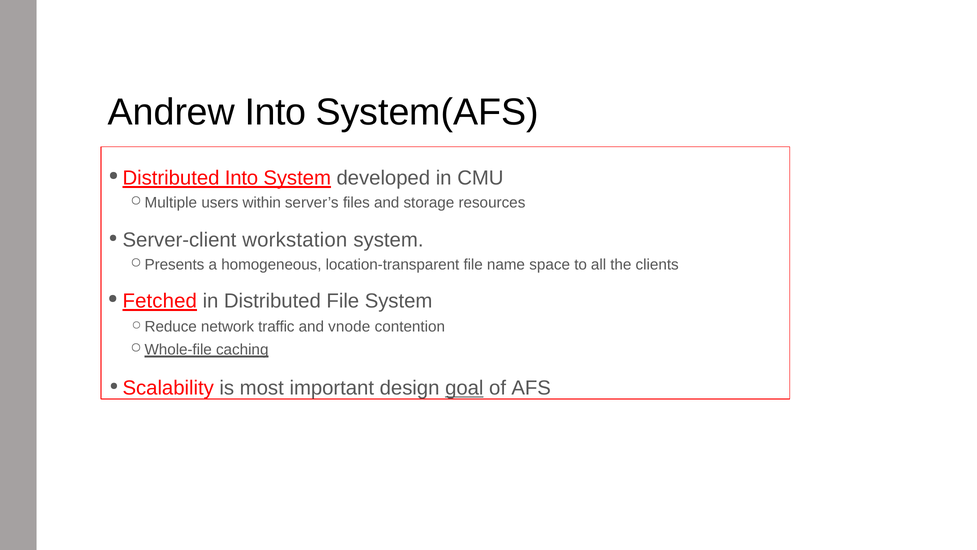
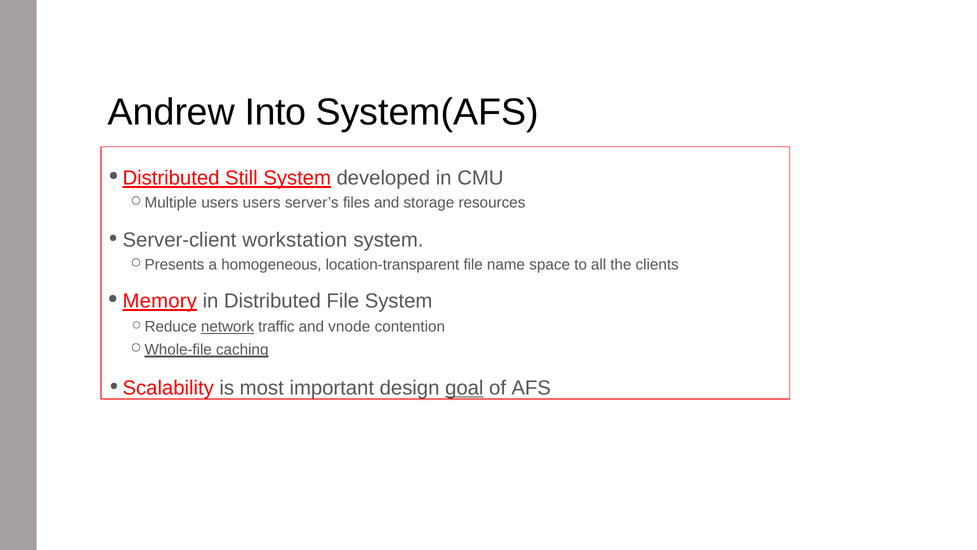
Distributed Into: Into -> Still (241, 178)
users within: within -> users (262, 203)
Fetched: Fetched -> Memory (160, 301)
network underline: none -> present (228, 326)
